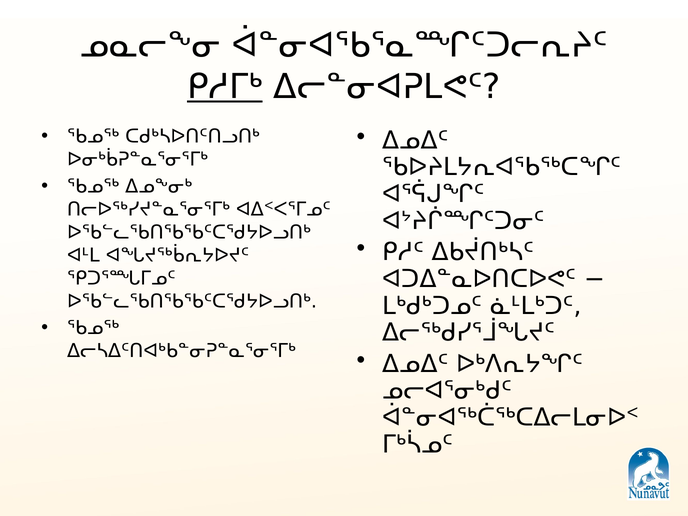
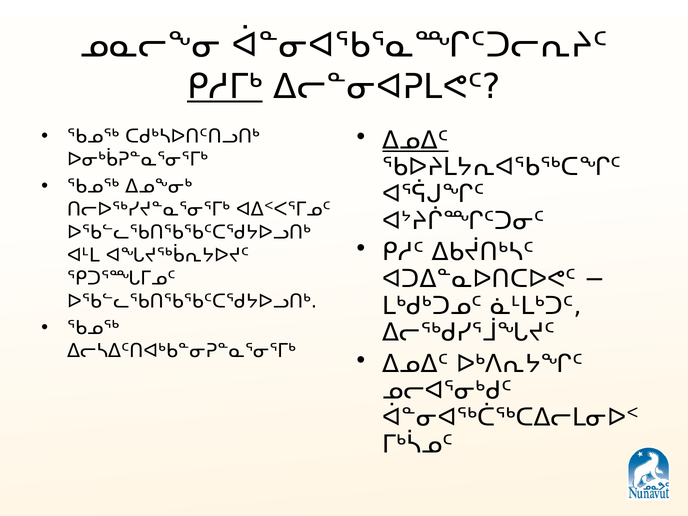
ᐃᓄᐃᑦ underline: none -> present (415, 140)
